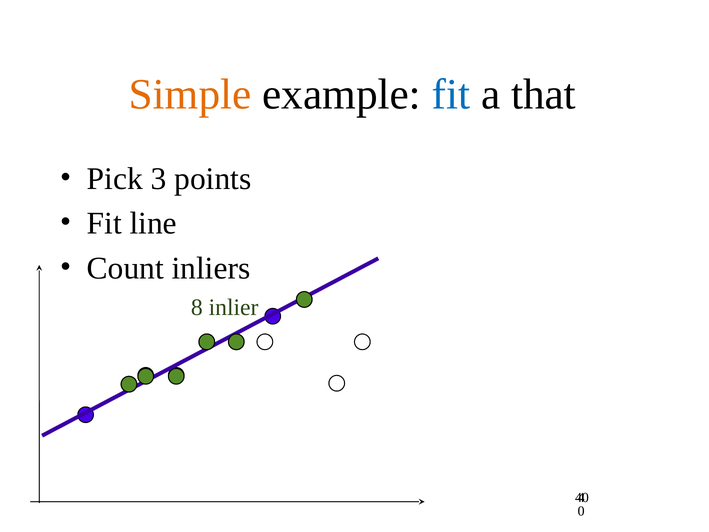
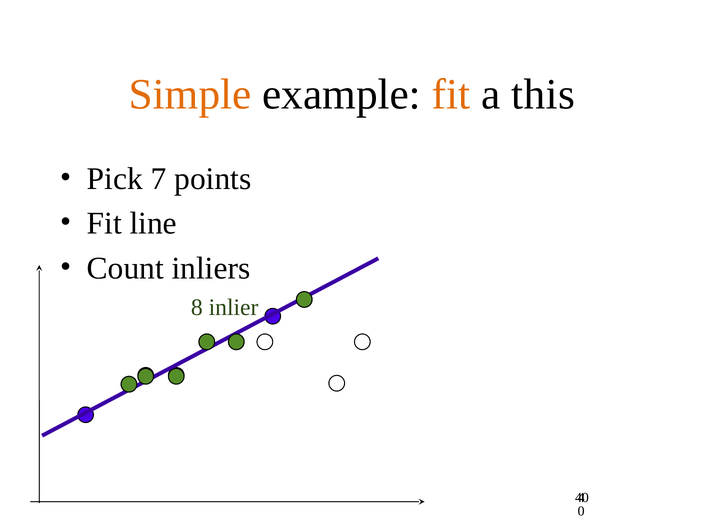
fit colour: blue -> orange (451, 95)
that: that -> this (543, 95)
3: 3 -> 7 (159, 179)
